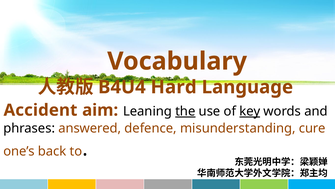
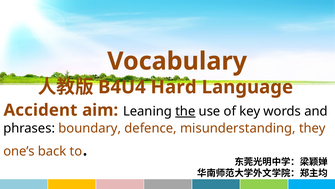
key underline: present -> none (250, 111)
answered: answered -> boundary (90, 128)
cure: cure -> they (312, 128)
